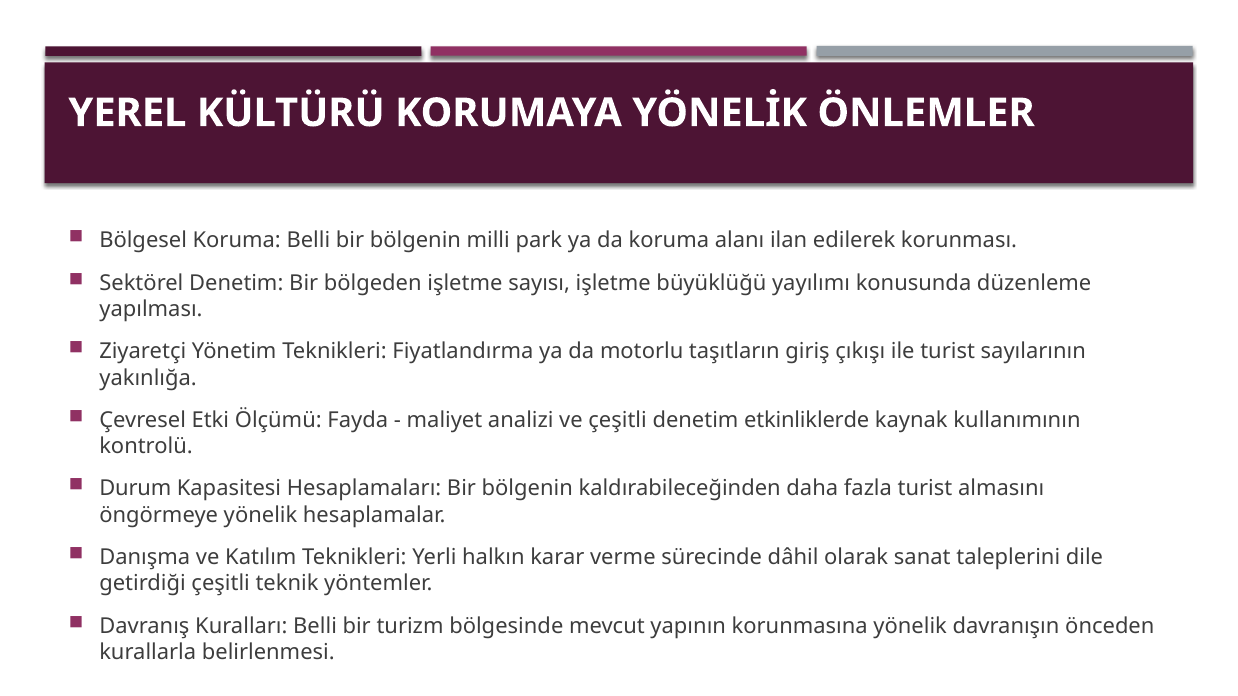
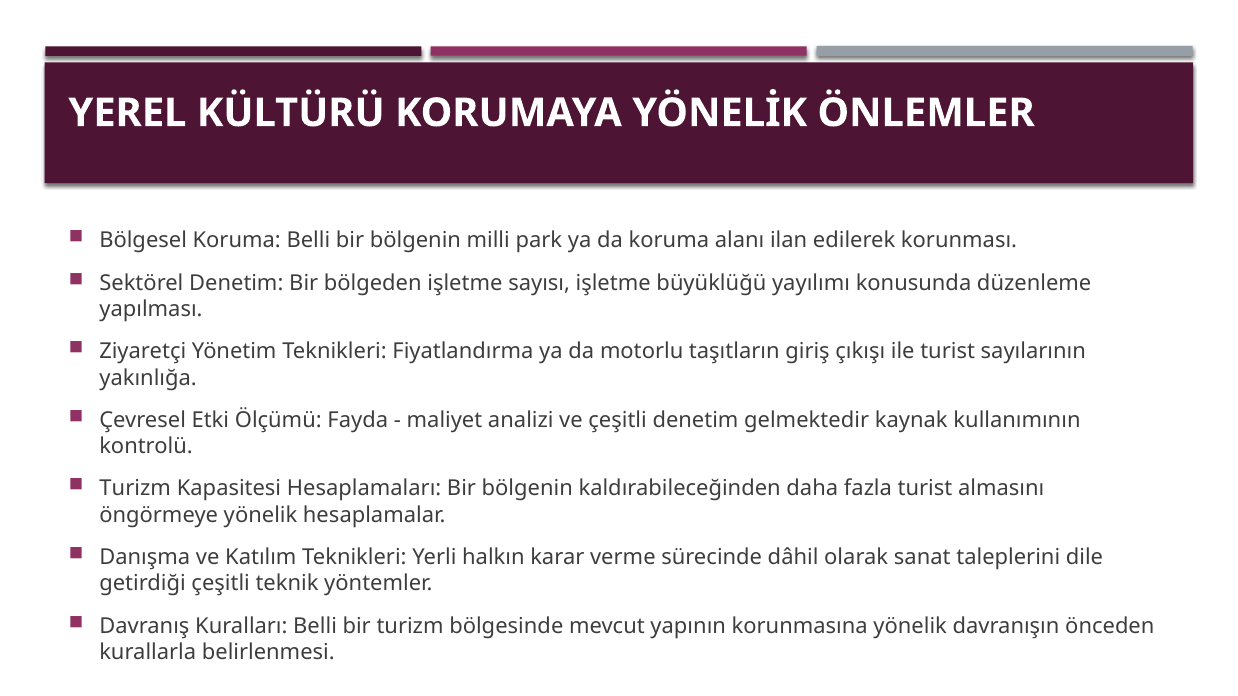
etkinliklerde: etkinliklerde -> gelmektedir (807, 420)
Durum: Durum -> Turizm (135, 489)
